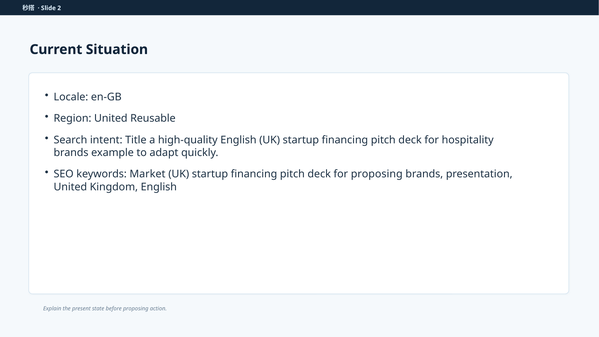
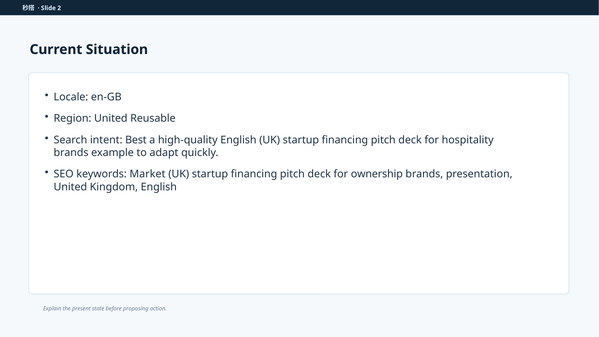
Title: Title -> Best (136, 140)
for proposing: proposing -> ownership (377, 174)
